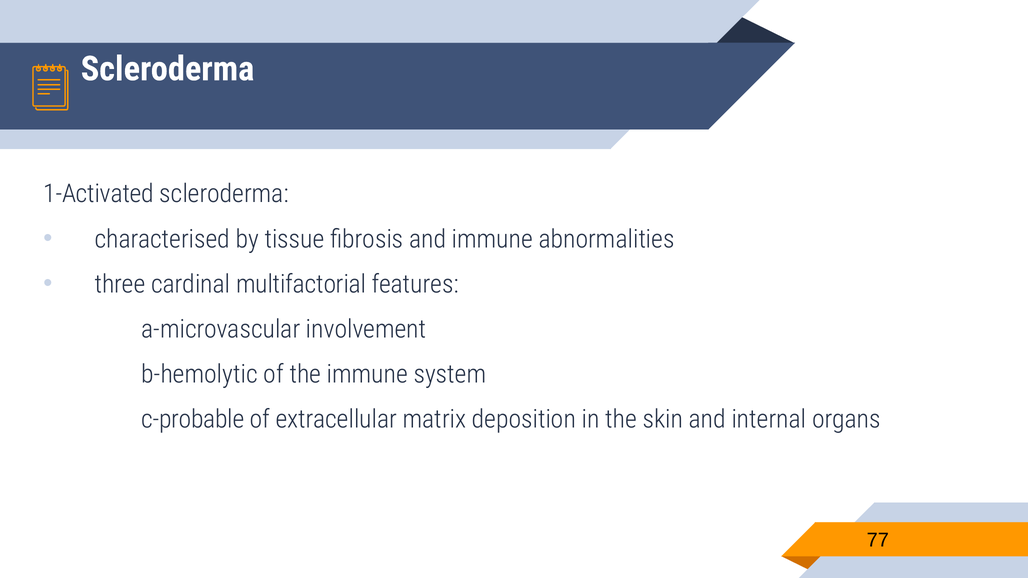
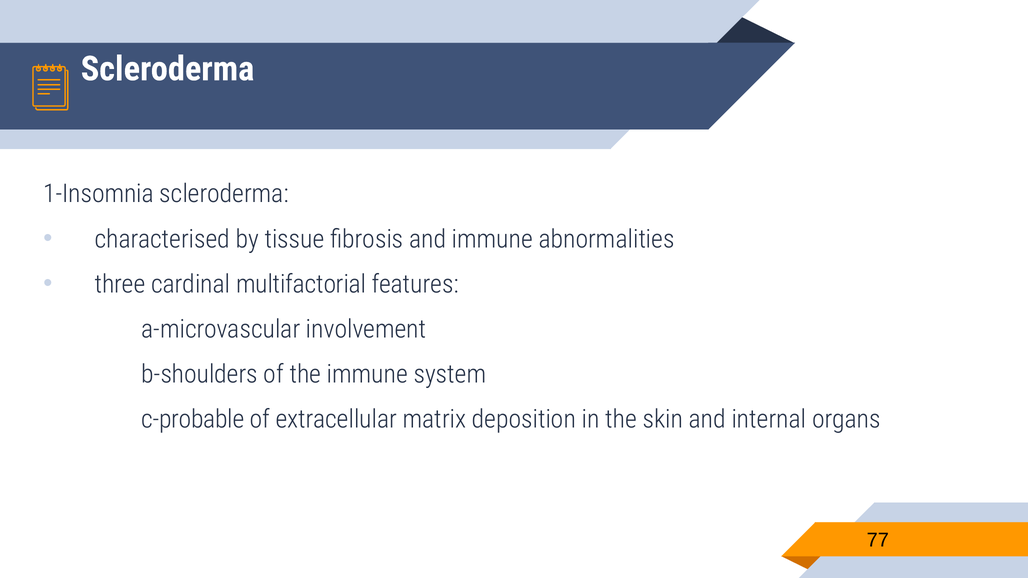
1-Activated: 1-Activated -> 1-Insomnia (99, 194)
b-hemolytic: b-hemolytic -> b-shoulders (200, 375)
